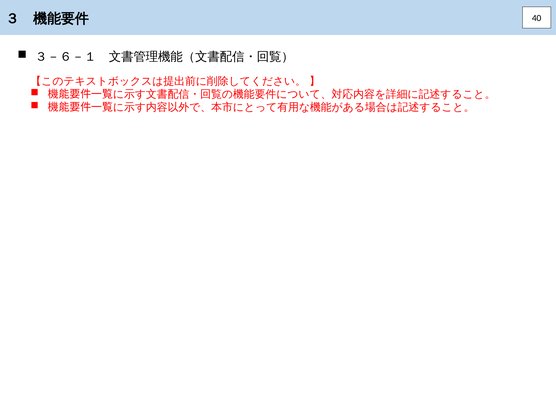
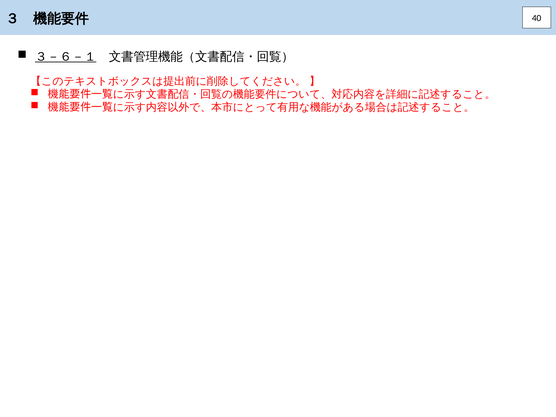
３－６－１ underline: none -> present (66, 57)
